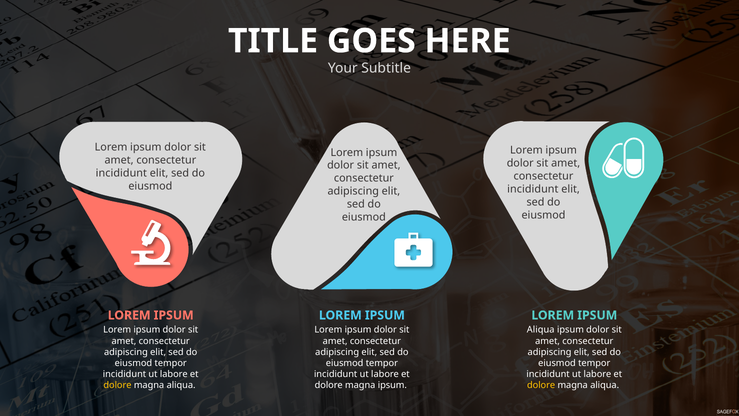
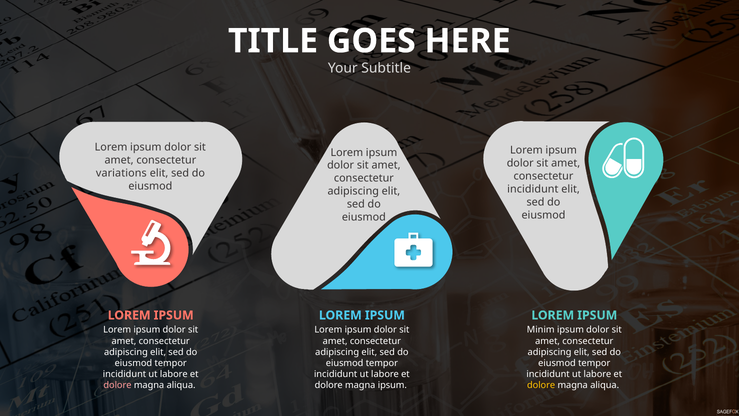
incididunt: incididunt -> variations (121, 173)
Aliqua: Aliqua -> Minim (541, 330)
dolore colour: yellow -> pink (117, 385)
